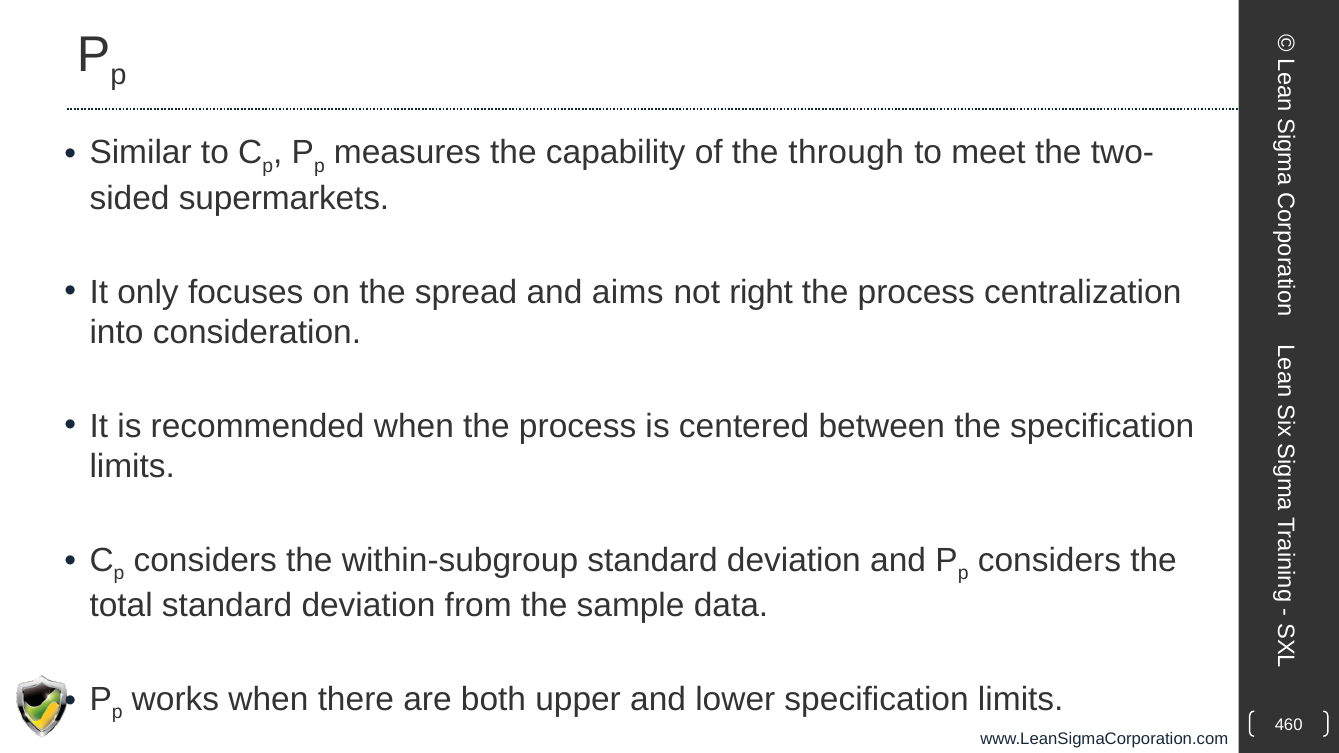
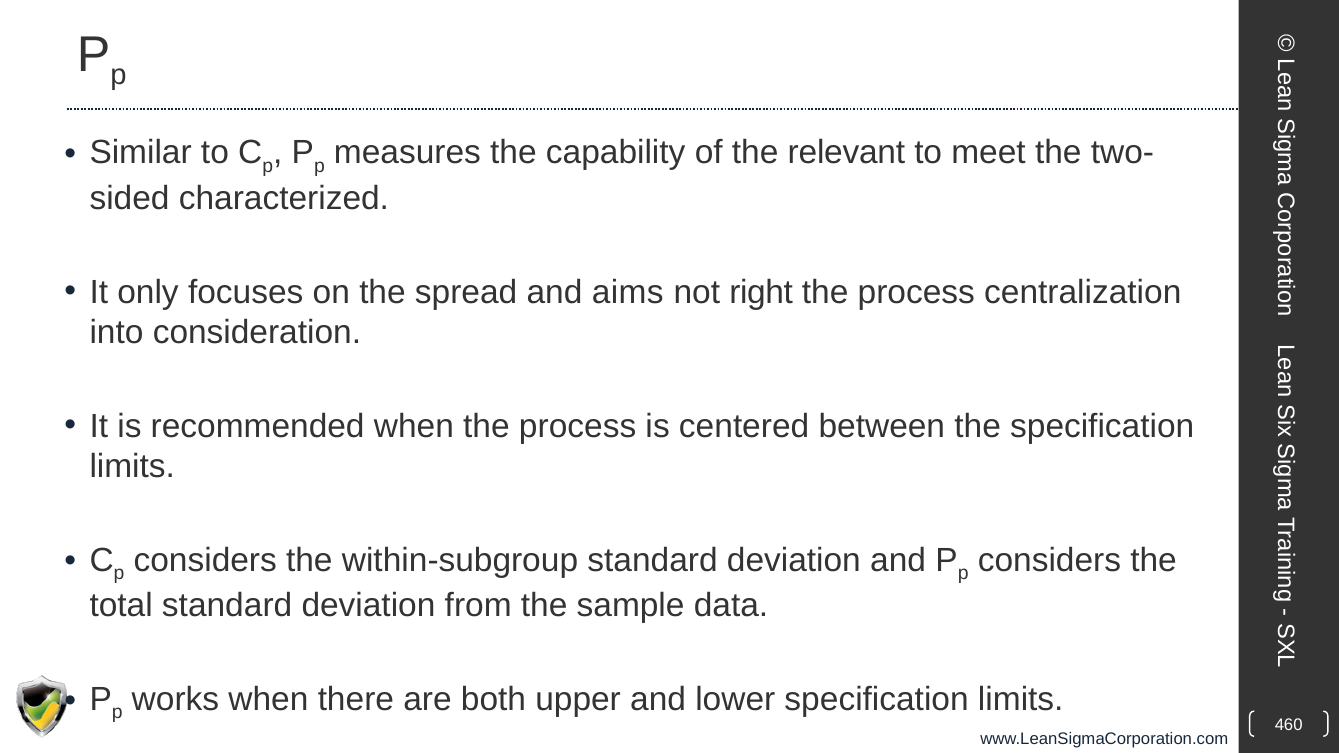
through: through -> relevant (846, 153)
supermarkets: supermarkets -> characterized (284, 199)
